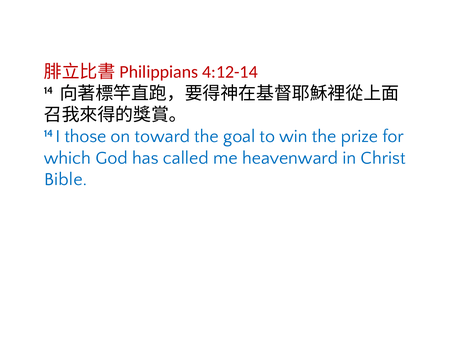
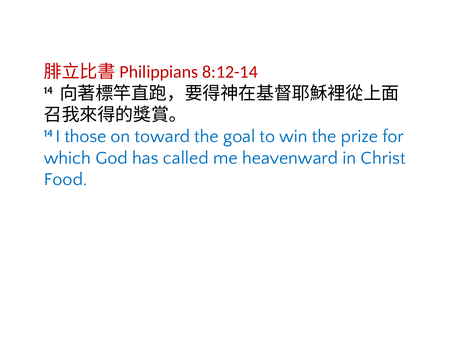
4:12-14: 4:12-14 -> 8:12-14 (230, 72)
Bible: Bible -> Food (66, 179)
